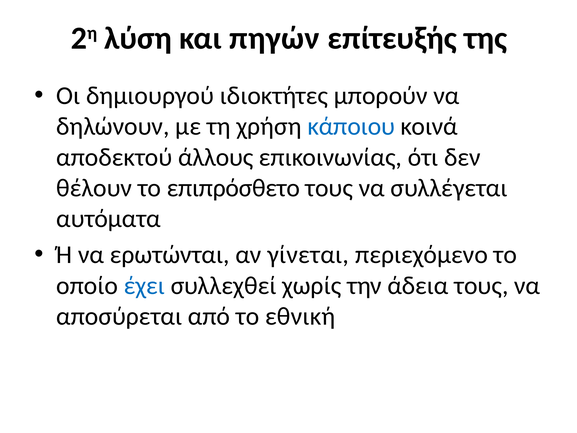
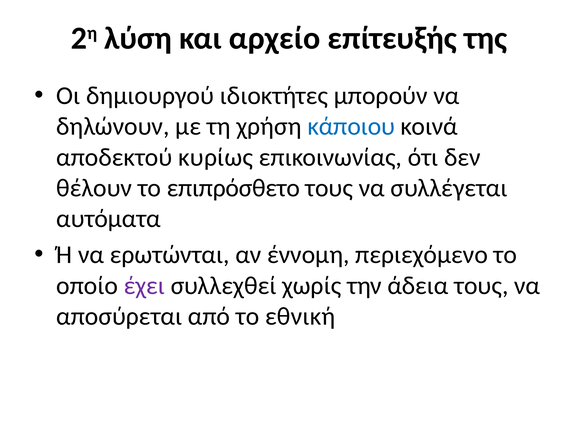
πηγών: πηγών -> αρχείο (275, 38)
άλλους: άλλους -> κυρίως (216, 157)
γίνεται: γίνεται -> έννομη (308, 255)
έχει colour: blue -> purple (144, 285)
